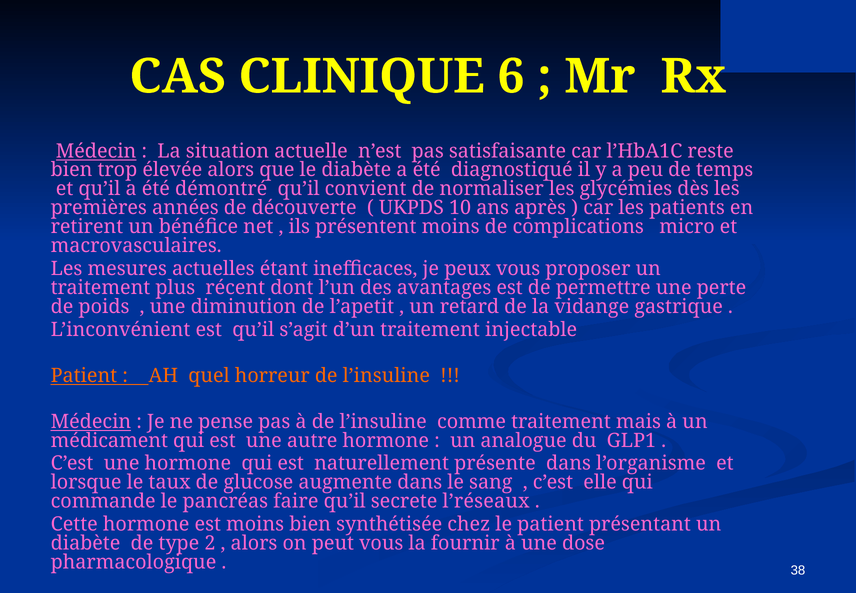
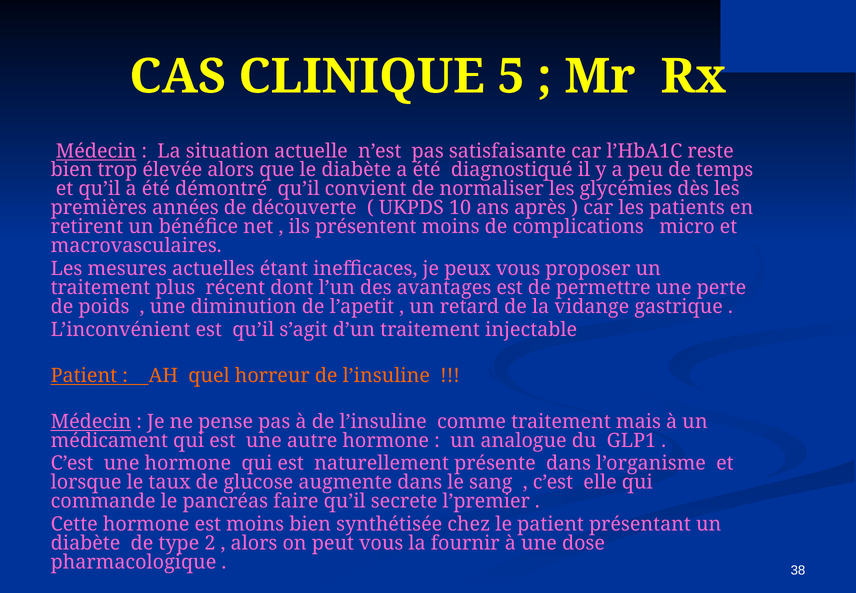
6: 6 -> 5 (511, 76)
l’réseaux: l’réseaux -> l’premier (486, 501)
